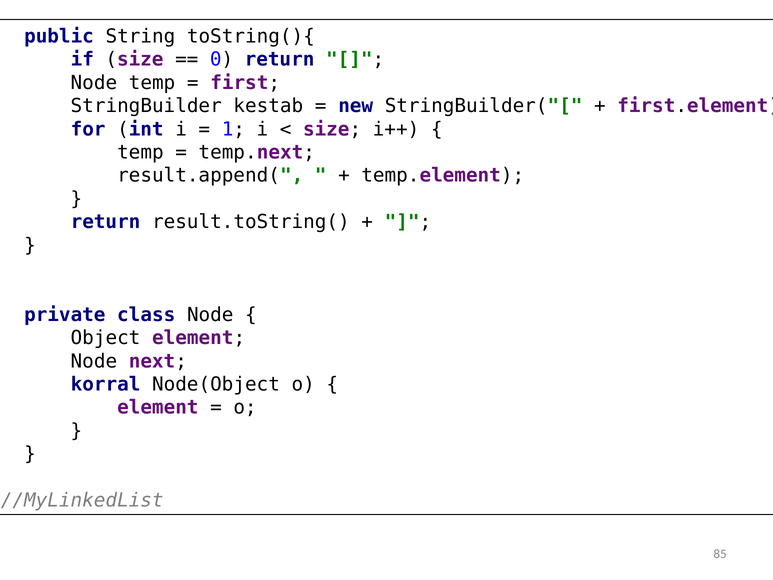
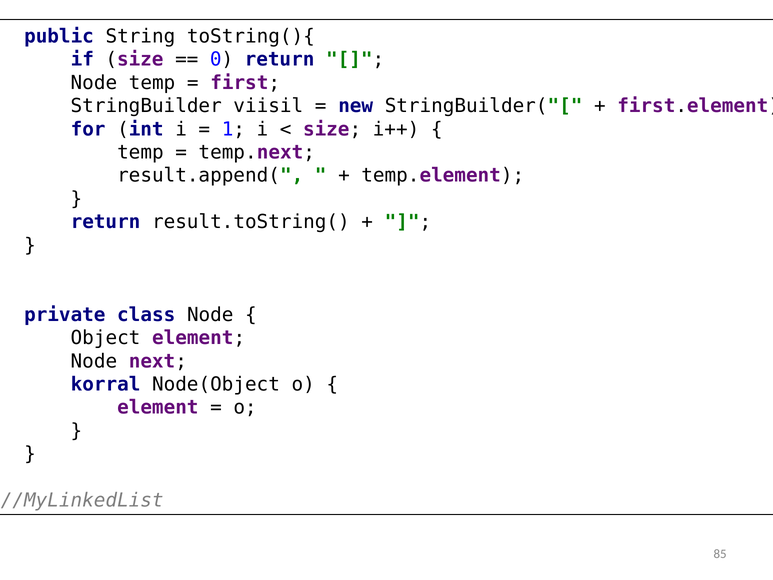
kestab: kestab -> viisil (268, 106)
